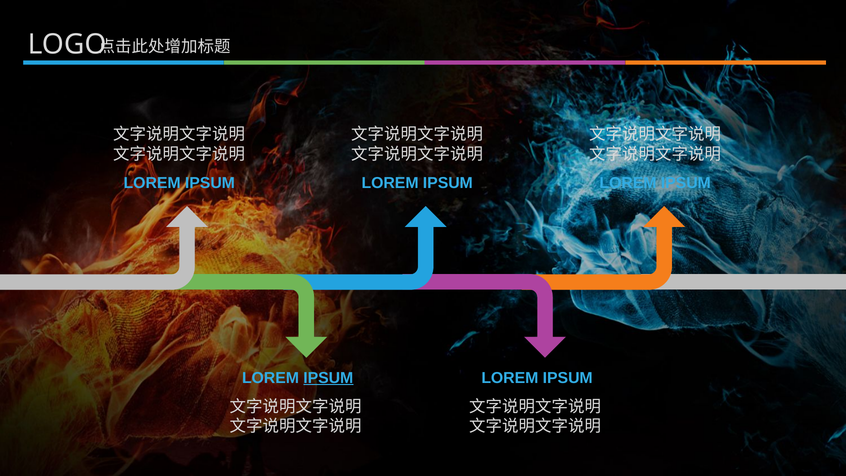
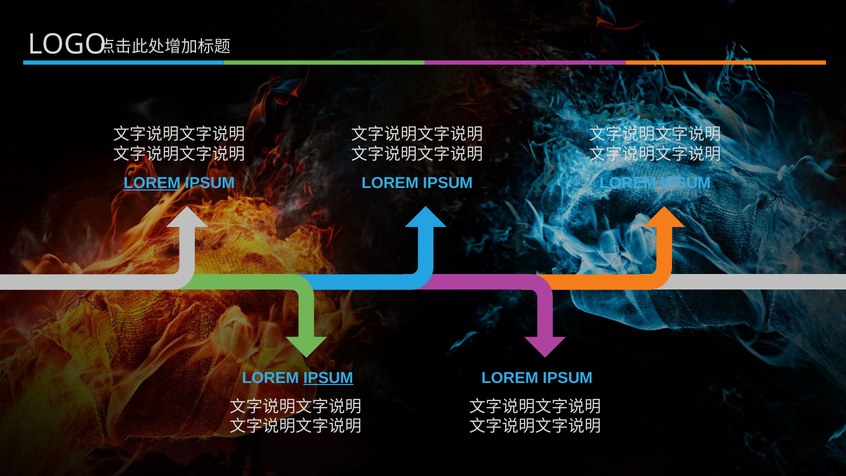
LOREM underline: none -> present (152, 183)
